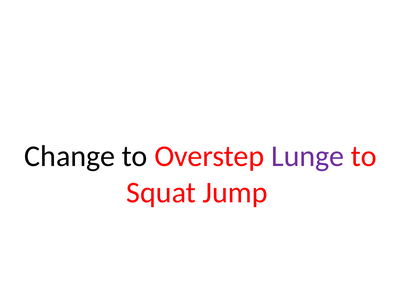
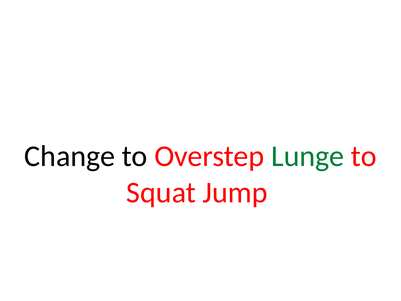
Lunge colour: purple -> green (308, 156)
